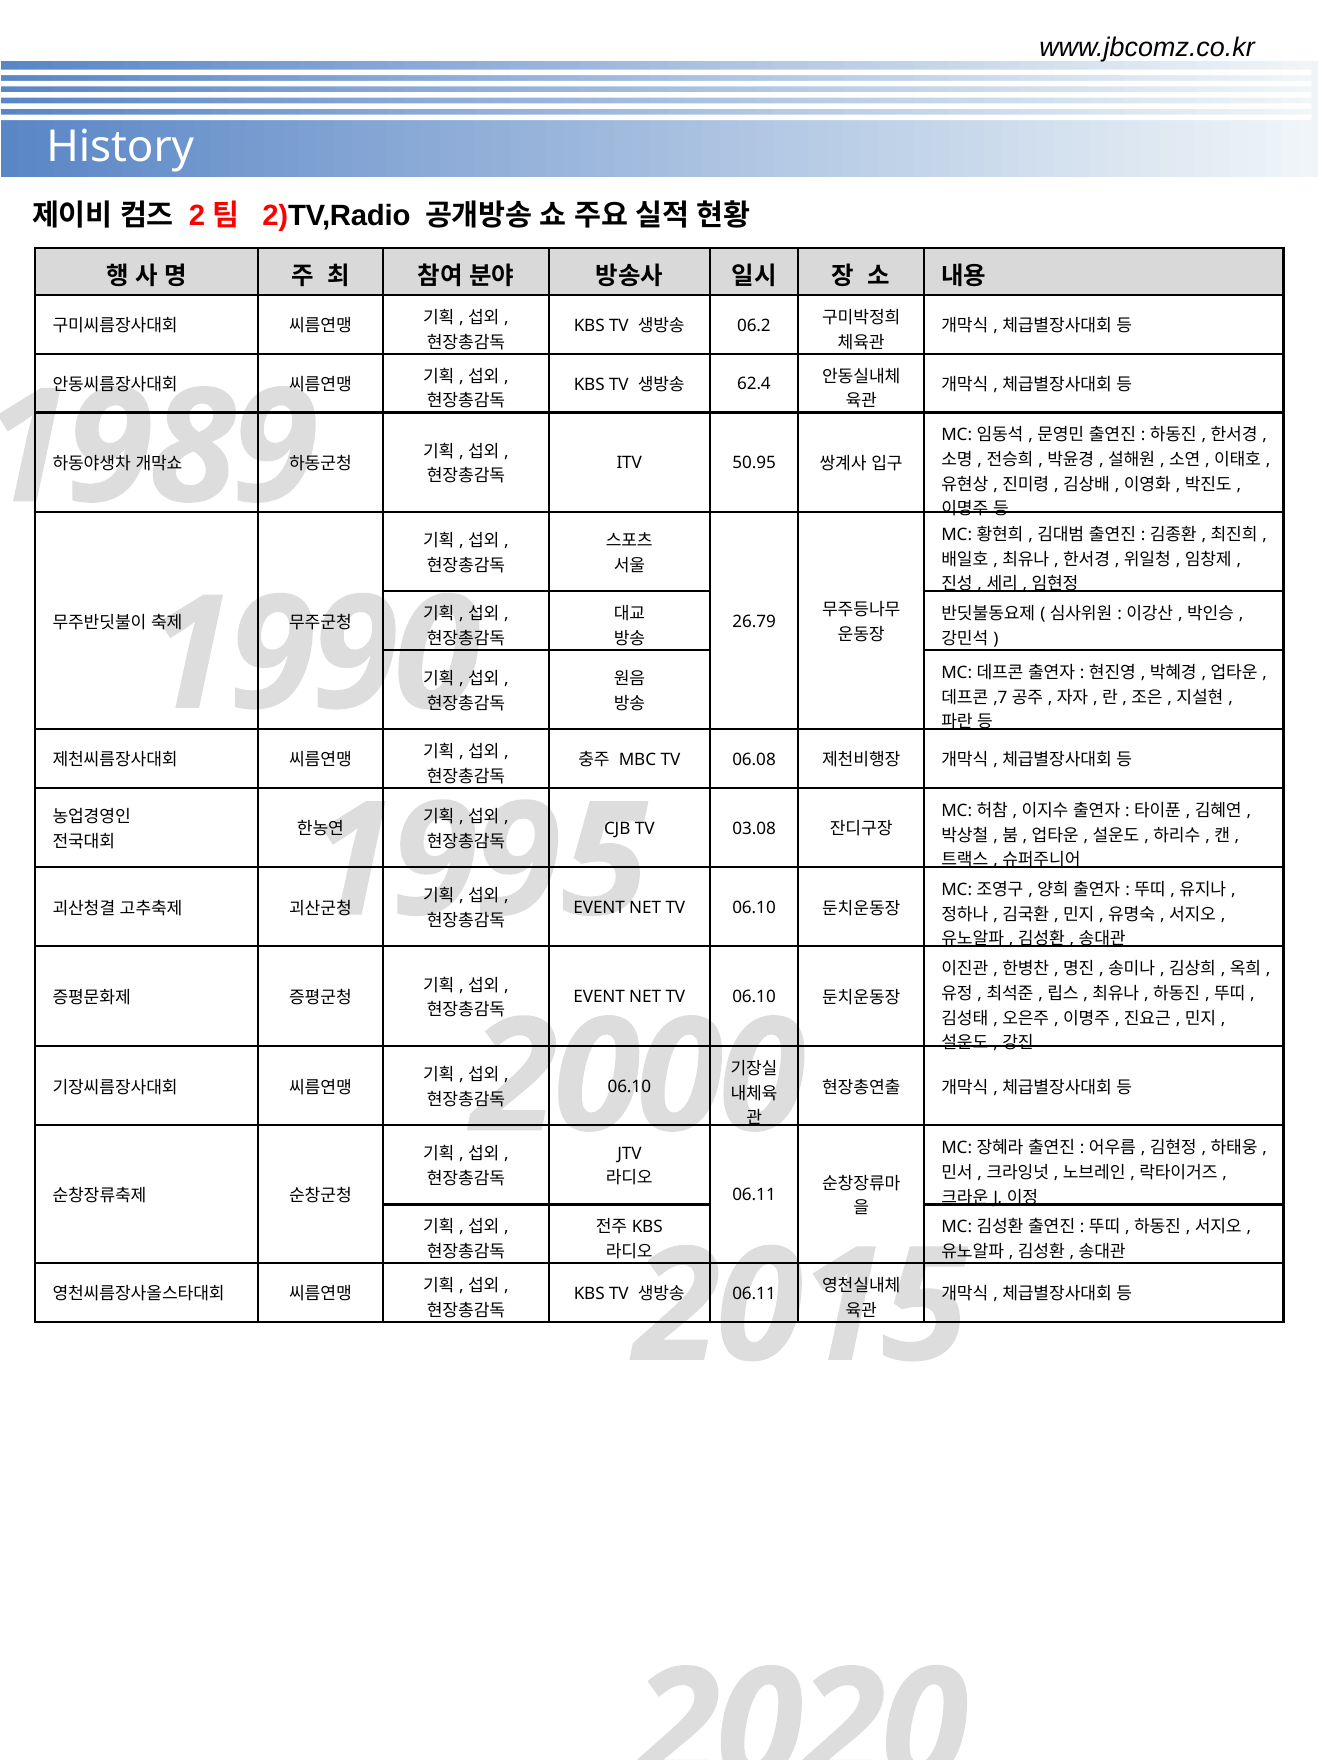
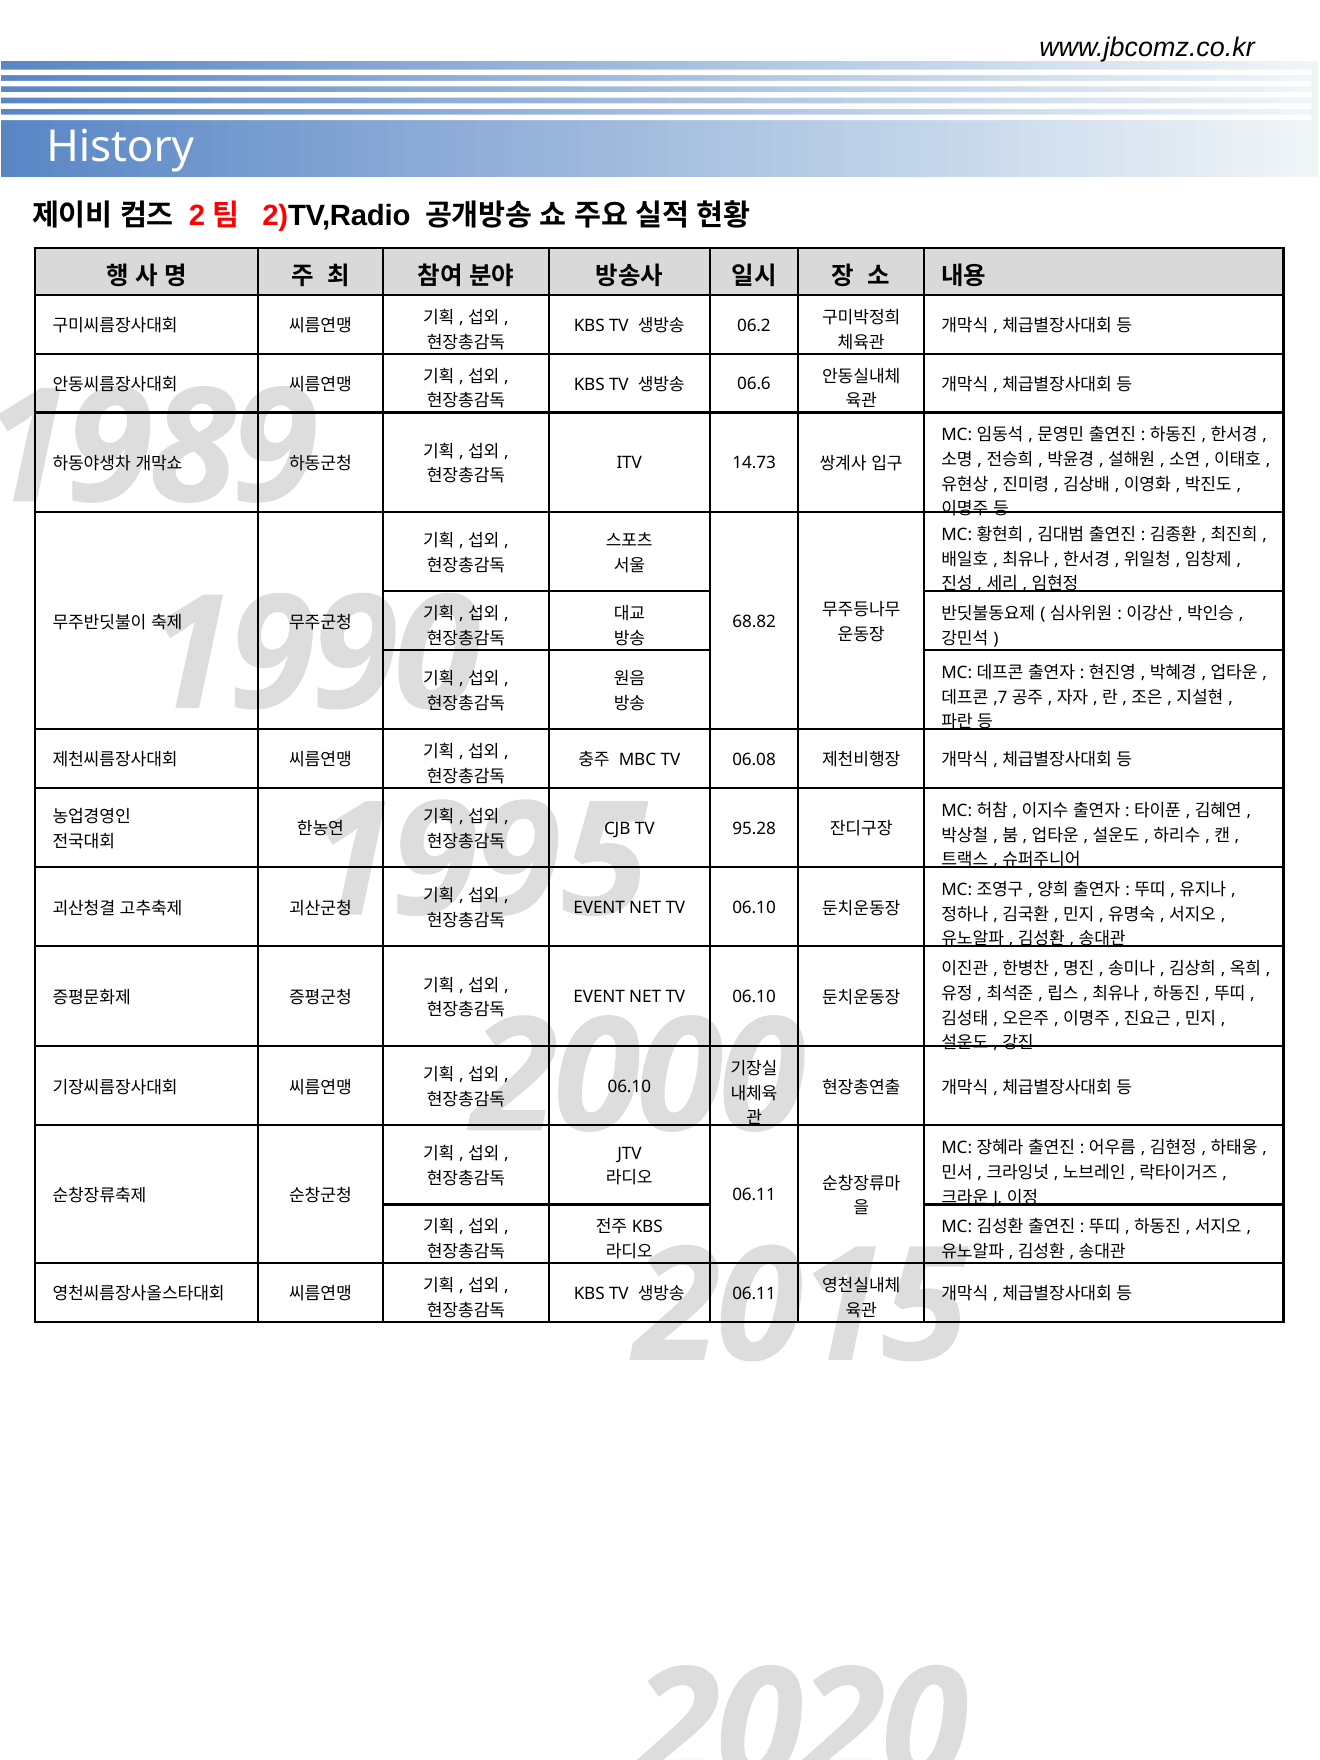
62.4: 62.4 -> 06.6 (754, 384)
50.95: 50.95 -> 14.73 (754, 463)
26.79: 26.79 -> 68.82 (754, 622)
03.08: 03.08 -> 95.28 (754, 828)
